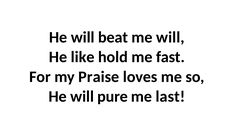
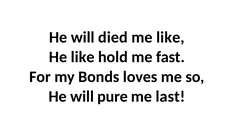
beat: beat -> died (113, 37)
me will: will -> like (170, 37)
Praise: Praise -> Bonds (99, 77)
